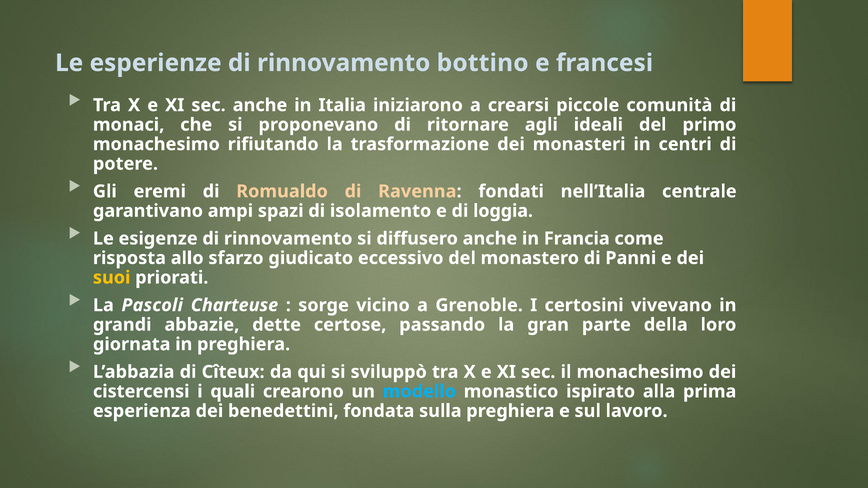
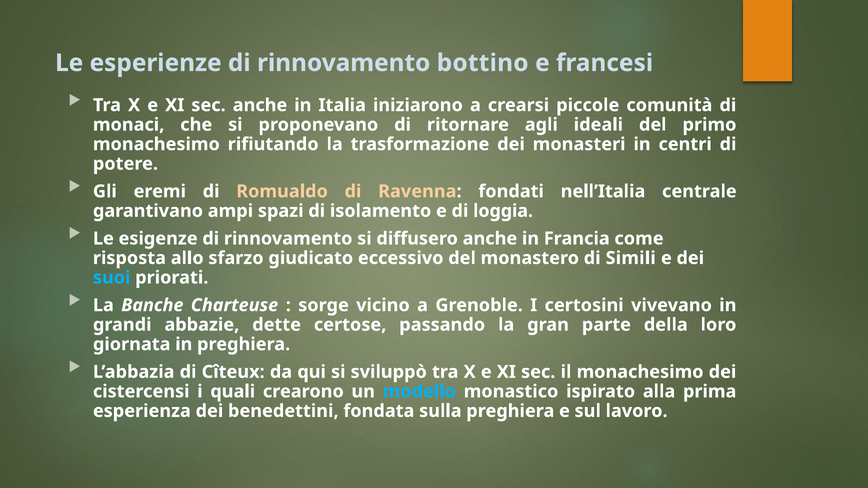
Panni: Panni -> Simili (631, 258)
suoi colour: yellow -> light blue (112, 278)
Pascoli: Pascoli -> Banche (152, 305)
